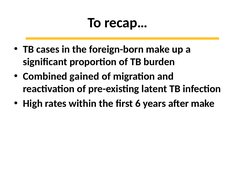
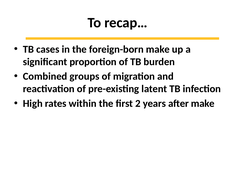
gained: gained -> groups (84, 76)
6: 6 -> 2 (138, 104)
